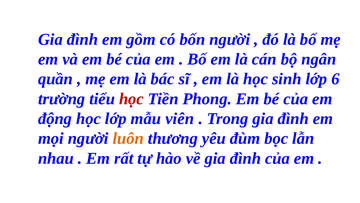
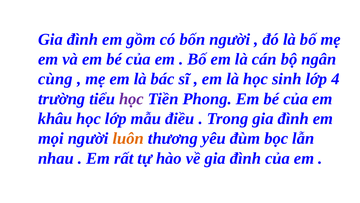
quần: quần -> cùng (55, 79)
6: 6 -> 4 (335, 79)
học colour: red -> purple (131, 99)
động: động -> khâu (55, 118)
viên: viên -> điều (180, 118)
